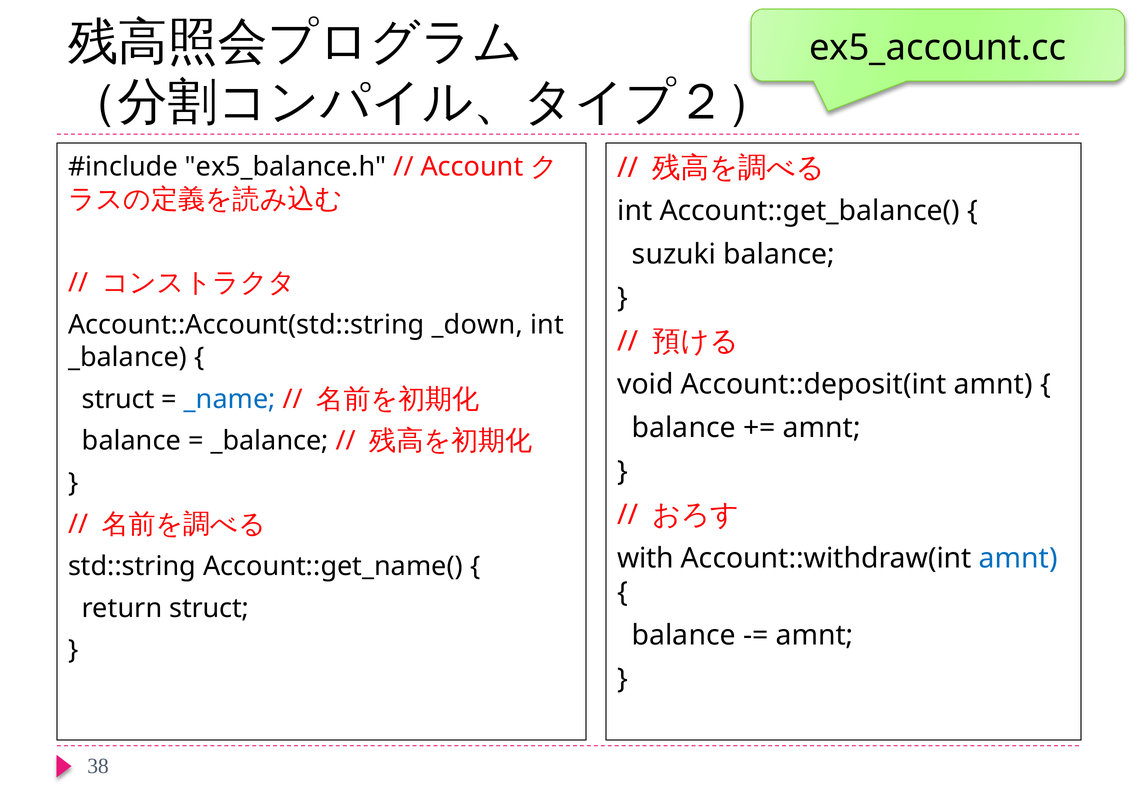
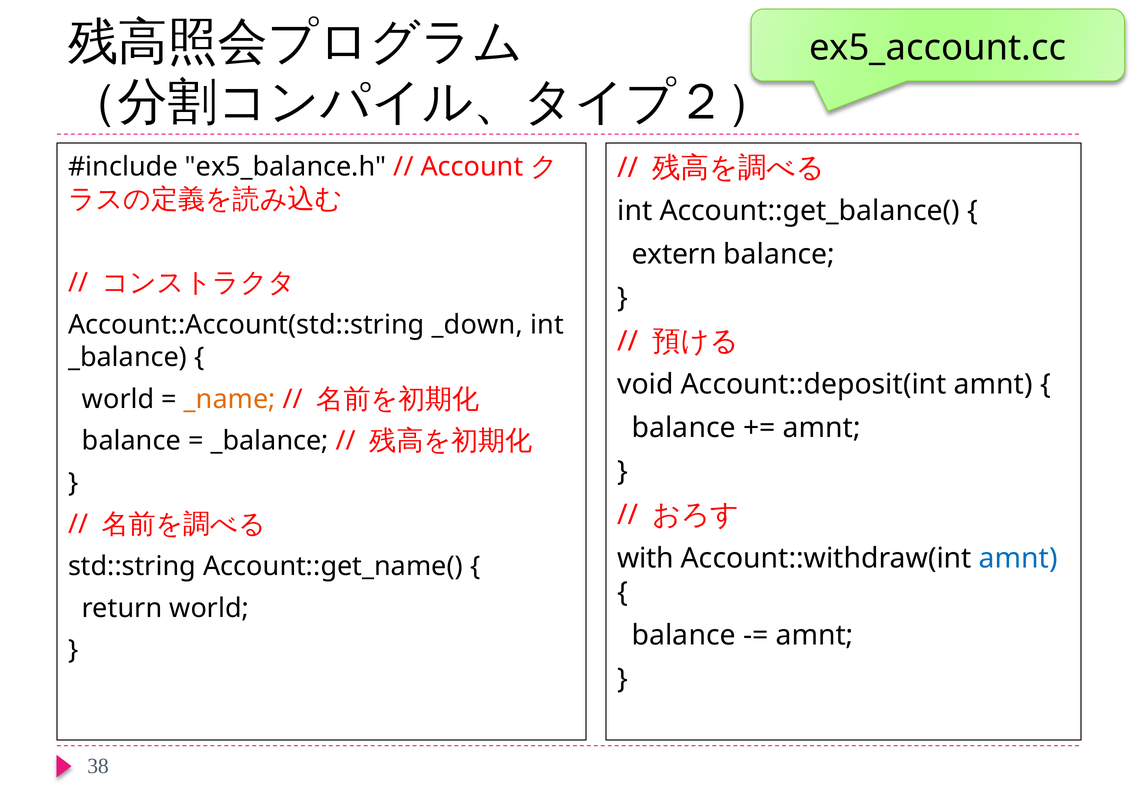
suzuki: suzuki -> extern (674, 254)
struct: struct -> world (118, 399)
_name colour: blue -> orange (230, 399)
return struct: struct -> world (209, 608)
